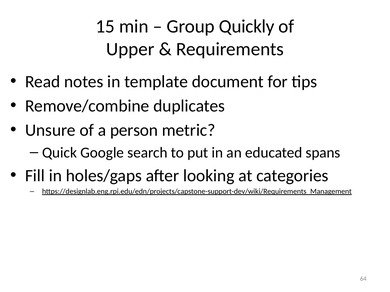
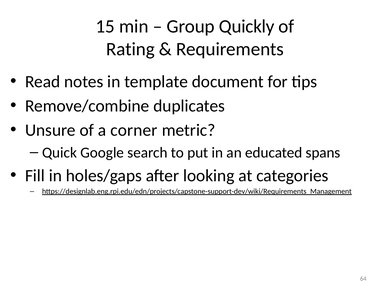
Upper: Upper -> Rating (130, 49)
person: person -> corner (134, 130)
